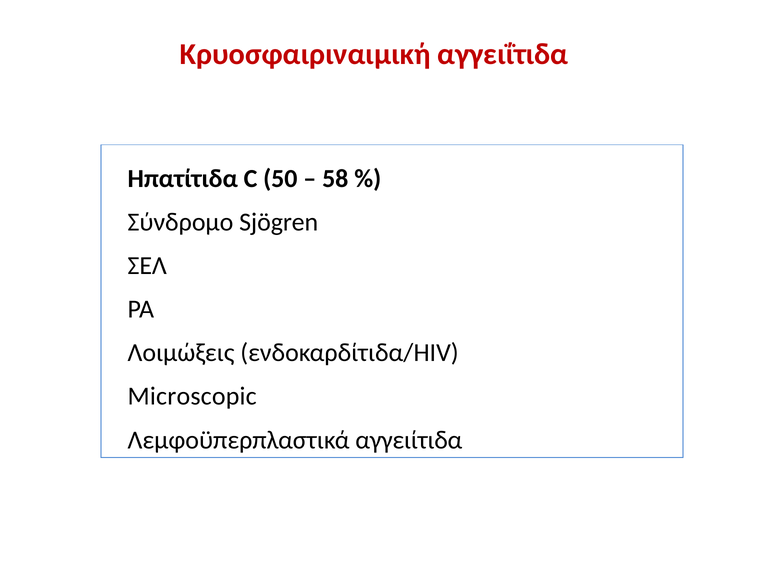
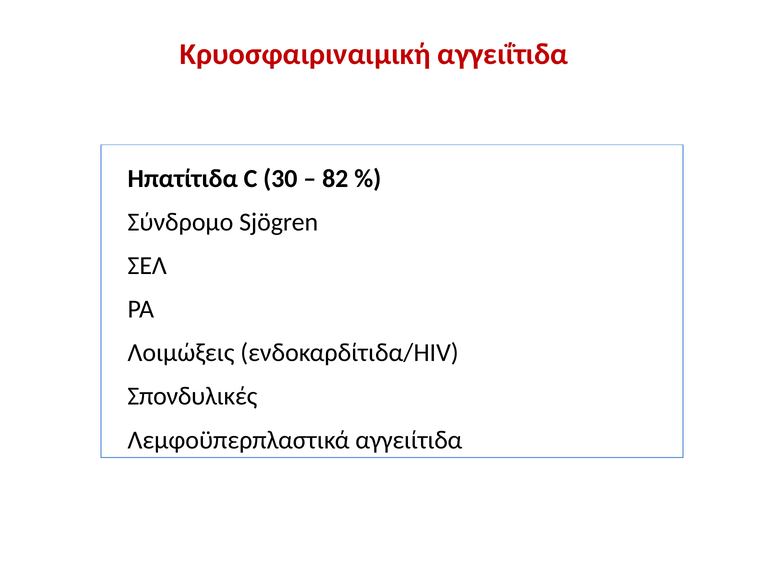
50: 50 -> 30 (280, 178)
58: 58 -> 82 (335, 178)
Microscopic: Microscopic -> Σπονδυλικές (192, 396)
